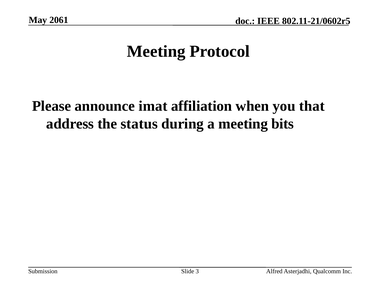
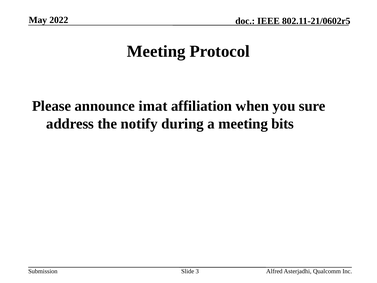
2061: 2061 -> 2022 (59, 20)
that: that -> sure (312, 106)
status: status -> notify (139, 124)
